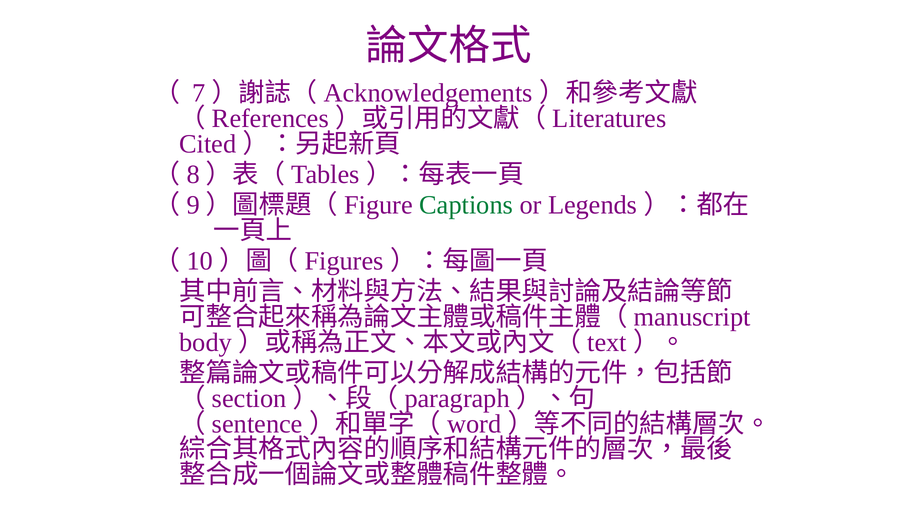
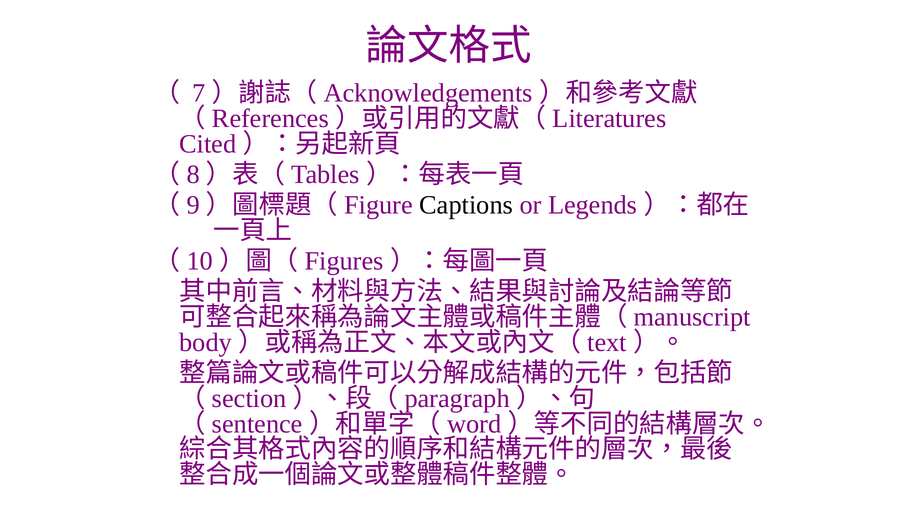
Captions colour: green -> black (466, 205)
